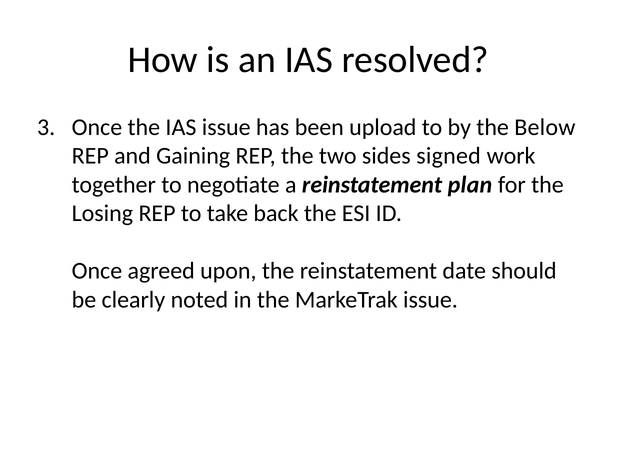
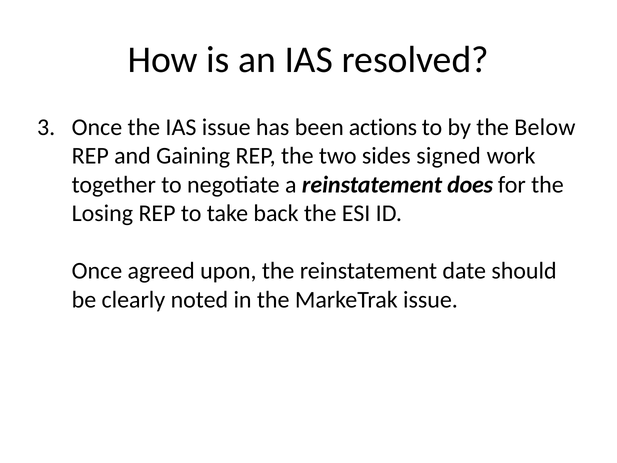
upload: upload -> actions (383, 127)
plan: plan -> does (470, 185)
